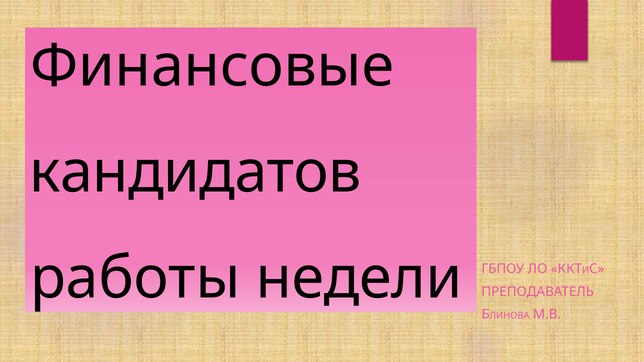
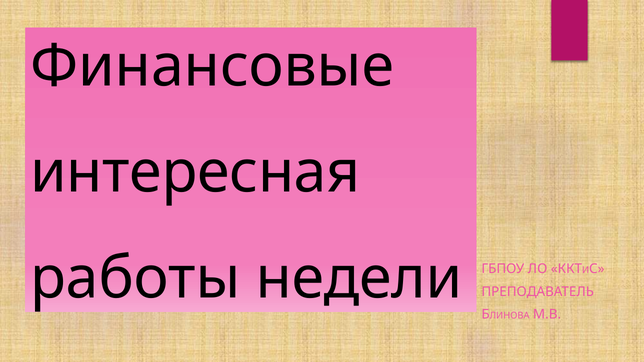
кандидатов: кандидатов -> интересная (195, 172)
